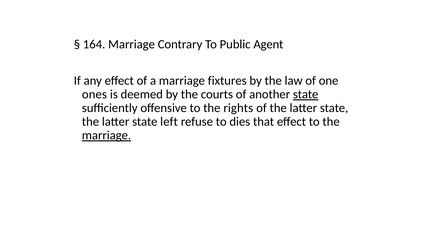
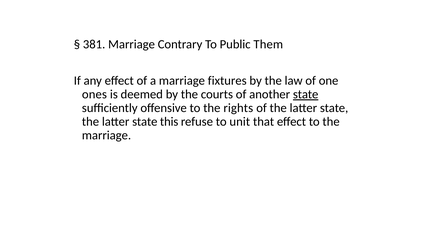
164: 164 -> 381 (94, 44)
Agent: Agent -> Them (268, 44)
left: left -> this (169, 122)
dies: dies -> unit (240, 122)
marriage underline: present -> none (107, 135)
